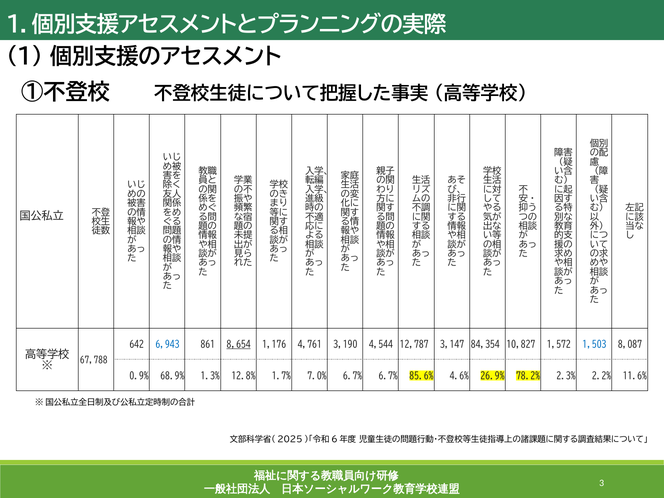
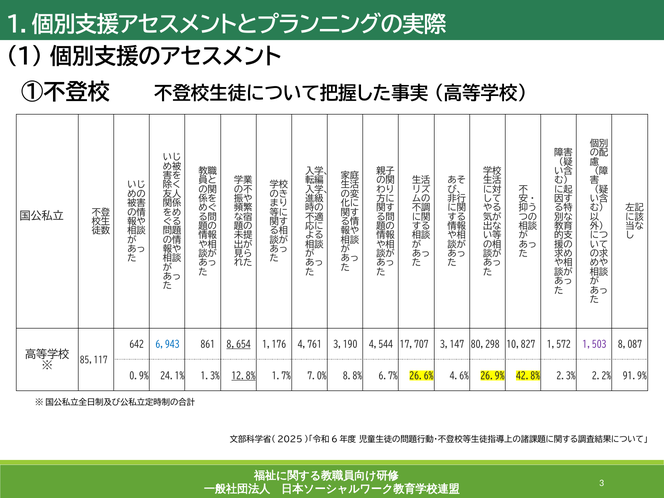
12,787: 12,787 -> 17,707 (414, 345)
84,354: 84,354 -> 80,298 (485, 345)
1,503 colour: blue -> purple (594, 345)
67,788: 67,788 -> 85,117 (94, 360)
68.9%: 68.9% -> 24.1% (172, 376)
12.8% underline: none -> present (243, 376)
7.0% 6.7%: 6.7% -> 8.8% (353, 376)
85.6%: 85.6% -> 26.6% (421, 376)
78.2%: 78.2% -> 42.8% (528, 376)
11.6%: 11.6% -> 91.9% (635, 376)
